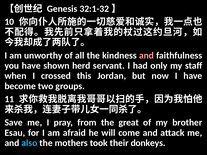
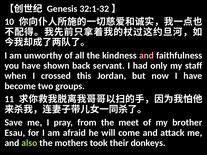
herd: herd -> back (81, 66)
great: great -> meet (129, 123)
also colour: light blue -> light green (29, 143)
